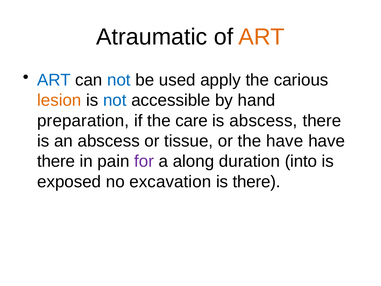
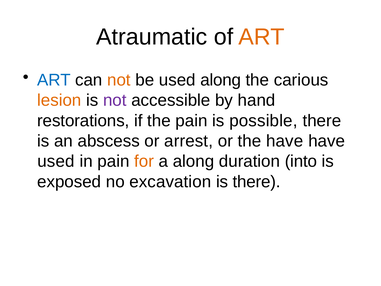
not colour: blue -> orange (119, 80)
used apply: apply -> along (221, 80)
not colour: blue -> purple (115, 100)
preparation: preparation -> restorations (83, 121)
the care: care -> pain (191, 121)
is abscess: abscess -> possible (263, 121)
tissue: tissue -> arrest (189, 141)
there: there -> used (56, 161)
for colour: purple -> orange (144, 161)
